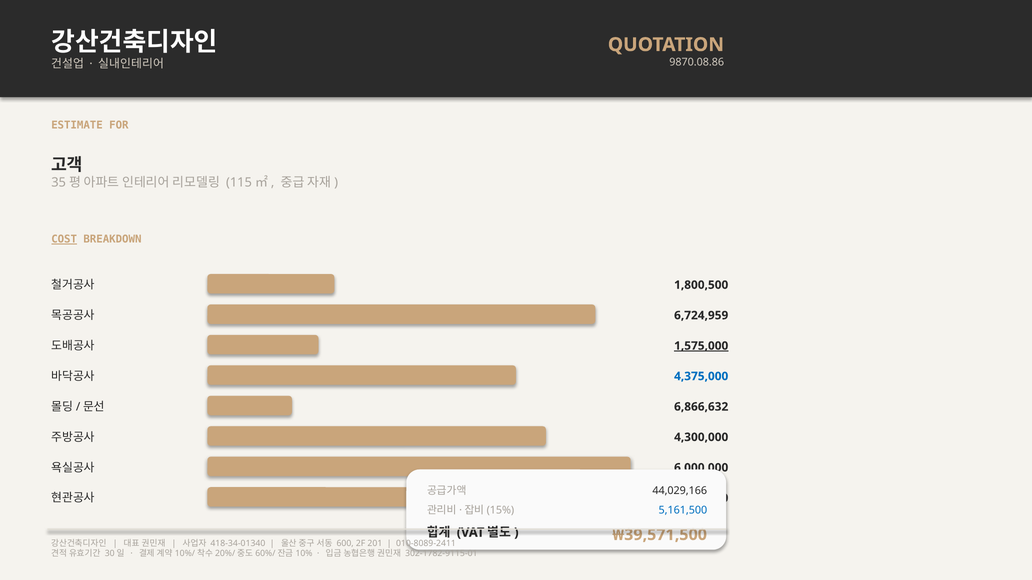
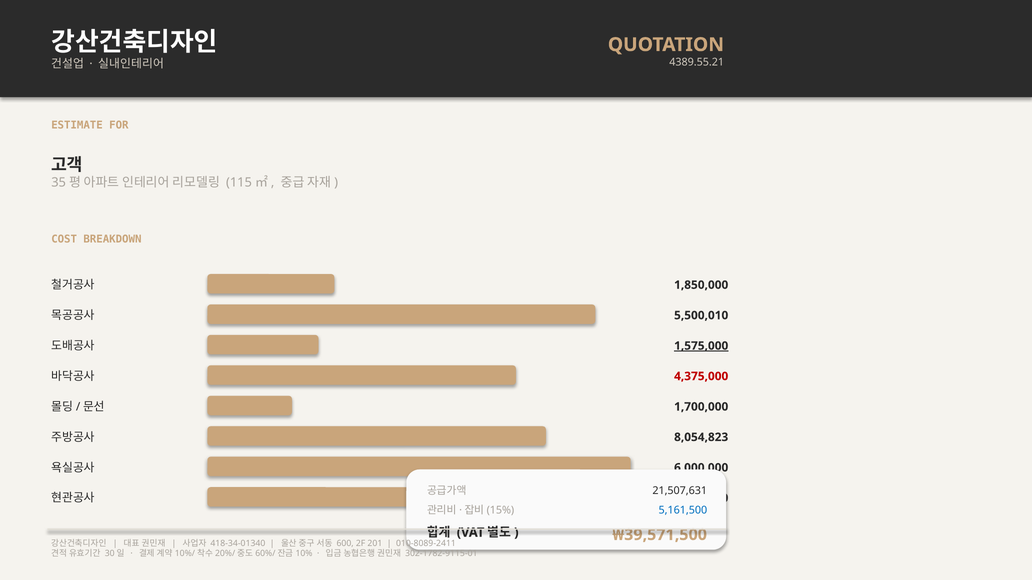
9870.08.86: 9870.08.86 -> 4389.55.21 (697, 62)
COST underline: present -> none (64, 240)
1,800,500: 1,800,500 -> 1,850,000 (701, 285)
6,724,959: 6,724,959 -> 5,500,010 (701, 316)
4,375,000 colour: blue -> red (701, 377)
6,866,632: 6,866,632 -> 1,700,000 (701, 407)
4,300,000: 4,300,000 -> 8,054,823 (701, 438)
44,029,166: 44,029,166 -> 21,507,631 (680, 491)
